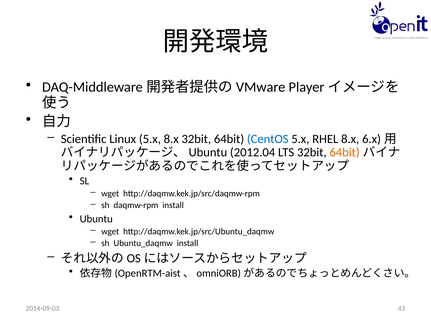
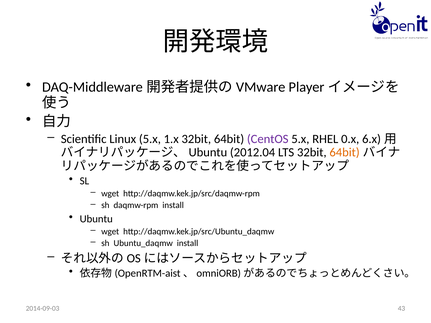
5.x 8.x: 8.x -> 1.x (171, 139)
CentOS colour: blue -> purple (268, 139)
RHEL 8.x: 8.x -> 0.x (350, 139)
